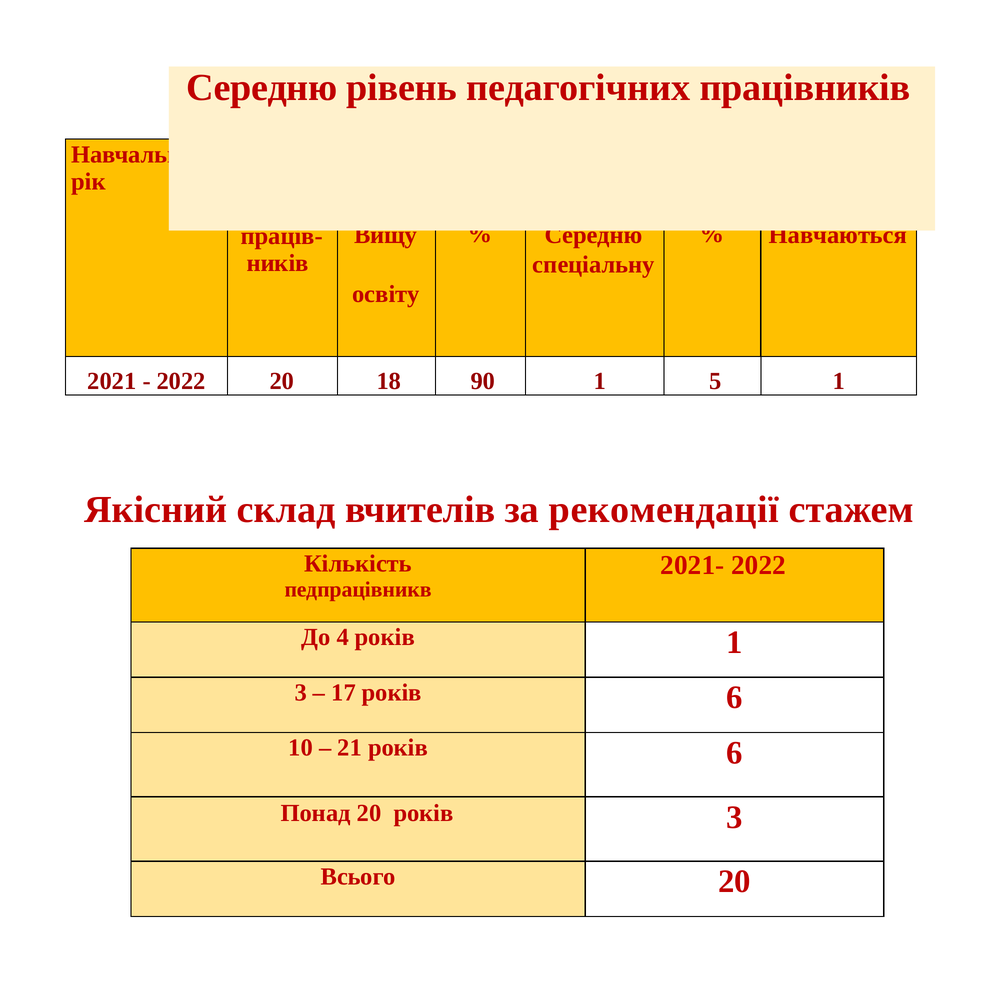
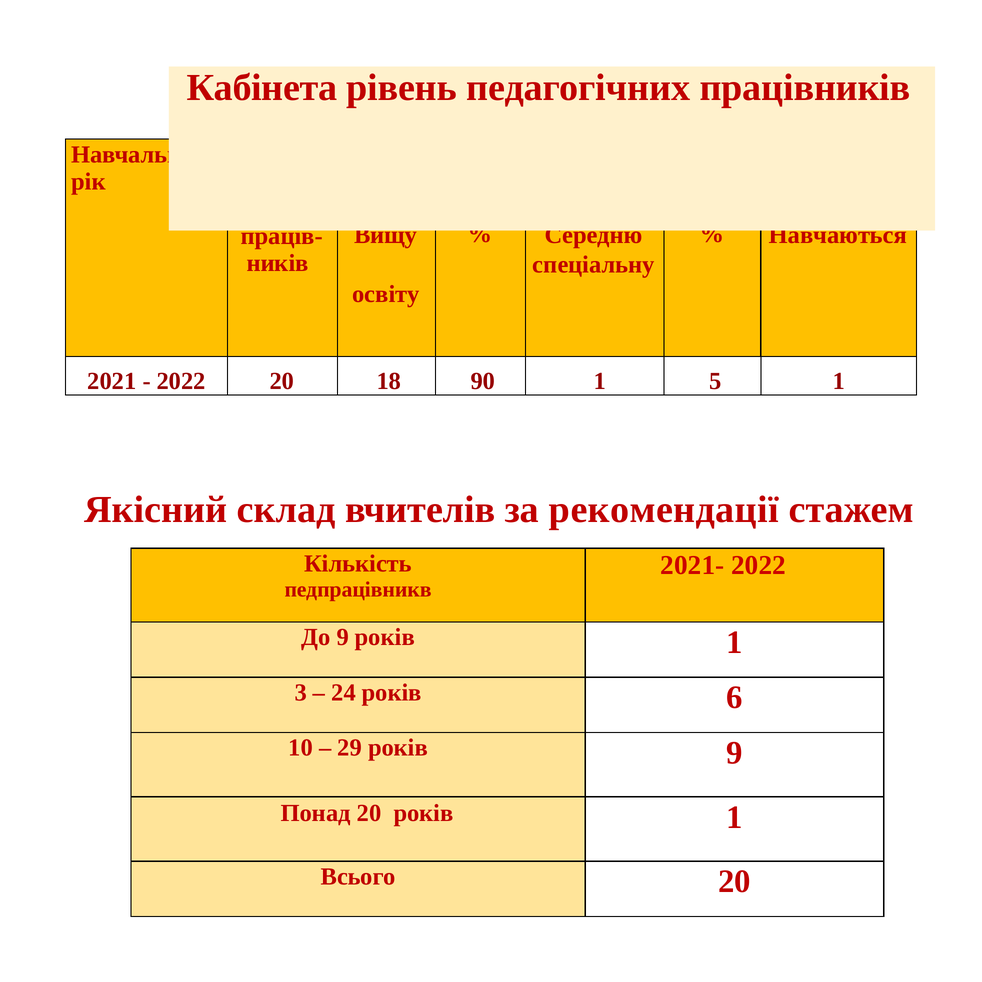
Середню: Середню -> Кабінета (262, 88)
До 4: 4 -> 9 (343, 637)
17: 17 -> 24 (344, 693)
21: 21 -> 29 (350, 748)
6: 6 -> 9 (735, 753)
20 років 3: 3 -> 1 (735, 817)
